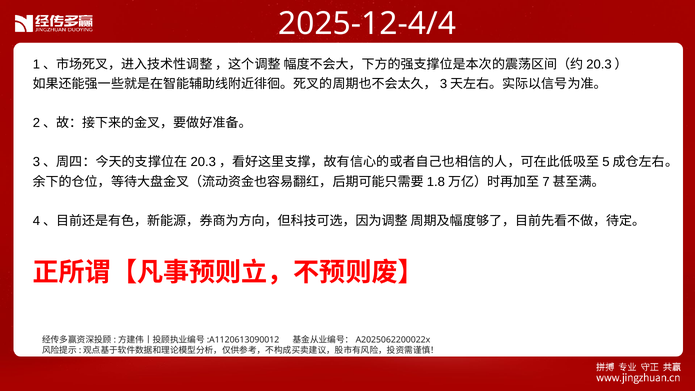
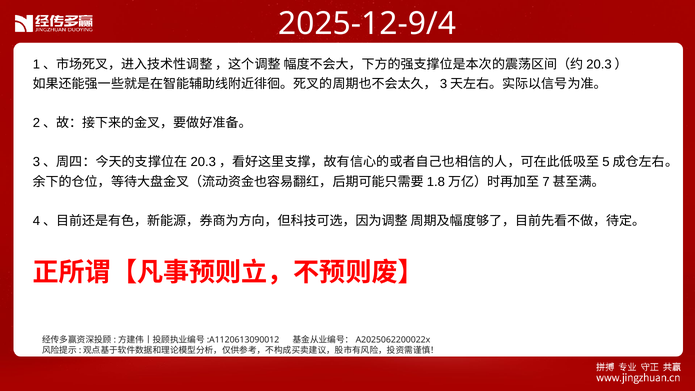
2025-12-4/4: 2025-12-4/4 -> 2025-12-9/4 (367, 24)
